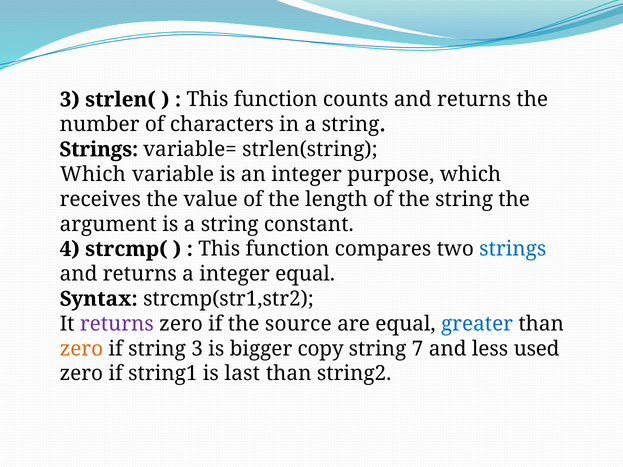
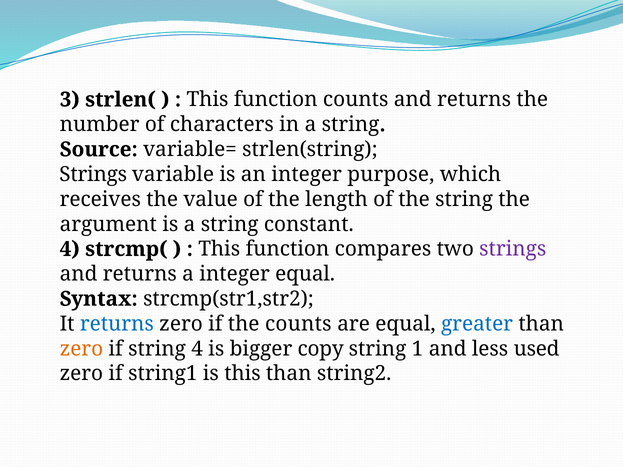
Strings: Strings -> Source (99, 150)
Which: Which -> Strings (93, 174)
strings colour: blue -> purple (513, 249)
returns colour: purple -> blue (117, 324)
the source: source -> counts (298, 324)
string 3: 3 -> 4 (197, 349)
7: 7 -> 1 (418, 349)
is last: last -> this (242, 374)
